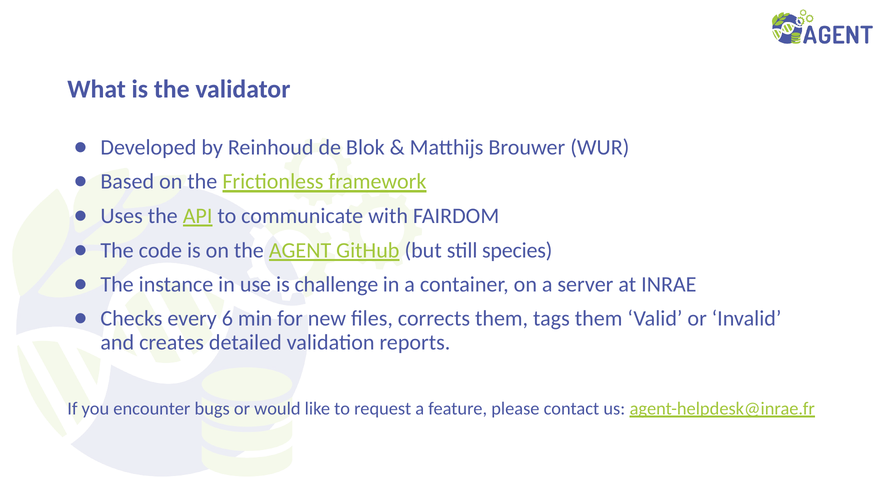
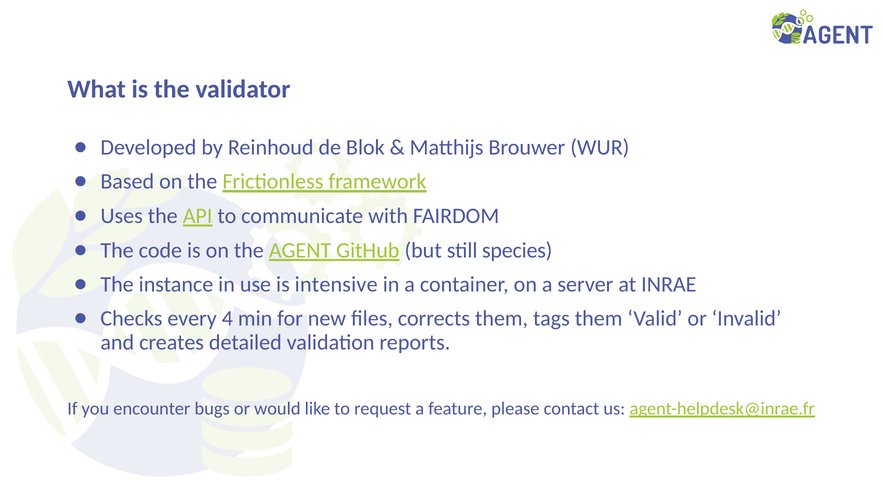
challenge: challenge -> intensive (336, 284)
6: 6 -> 4 (227, 318)
